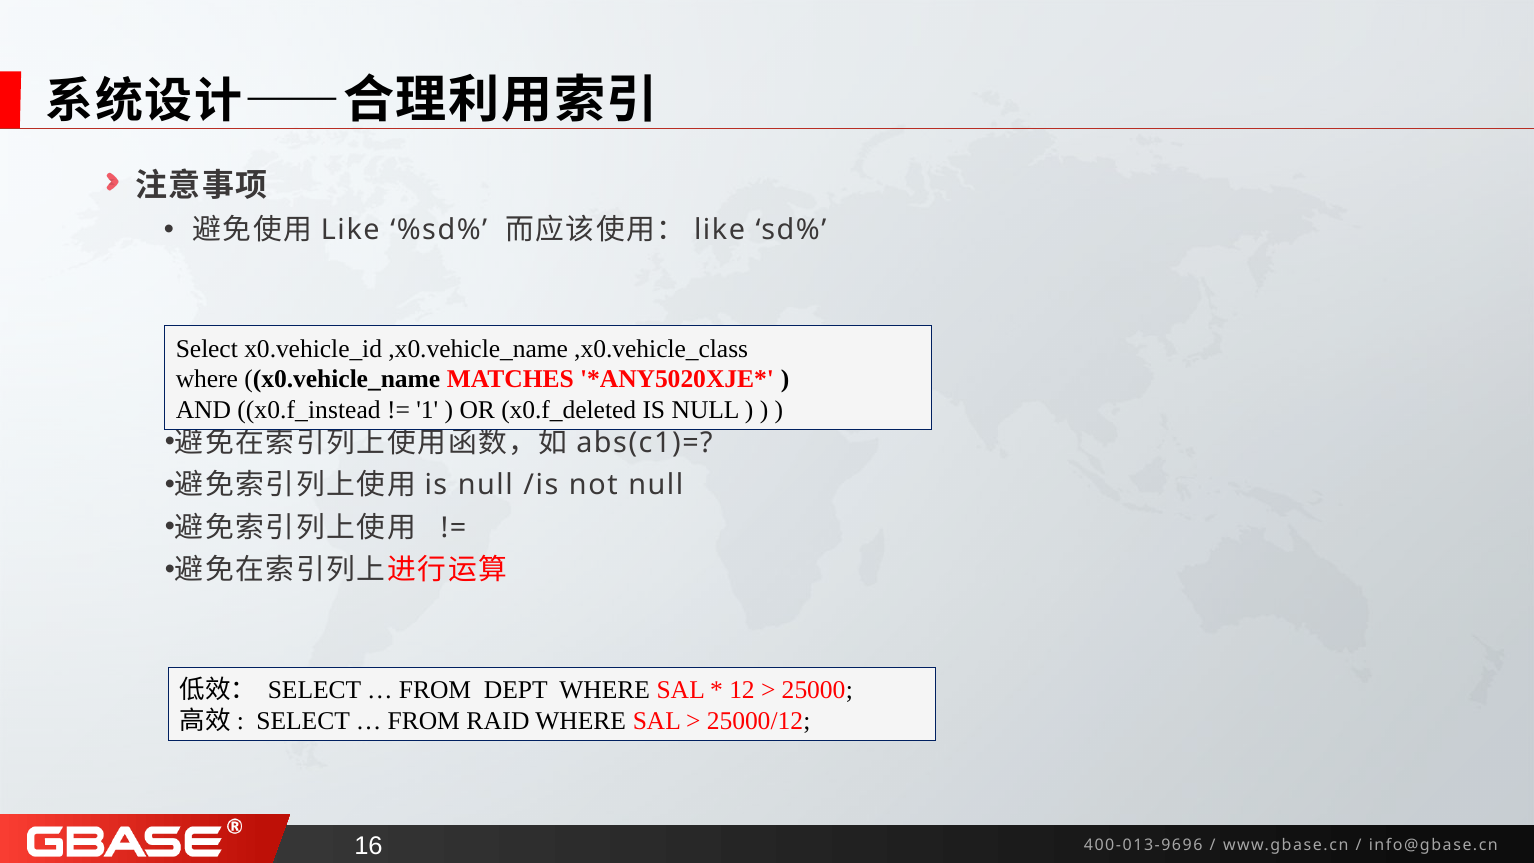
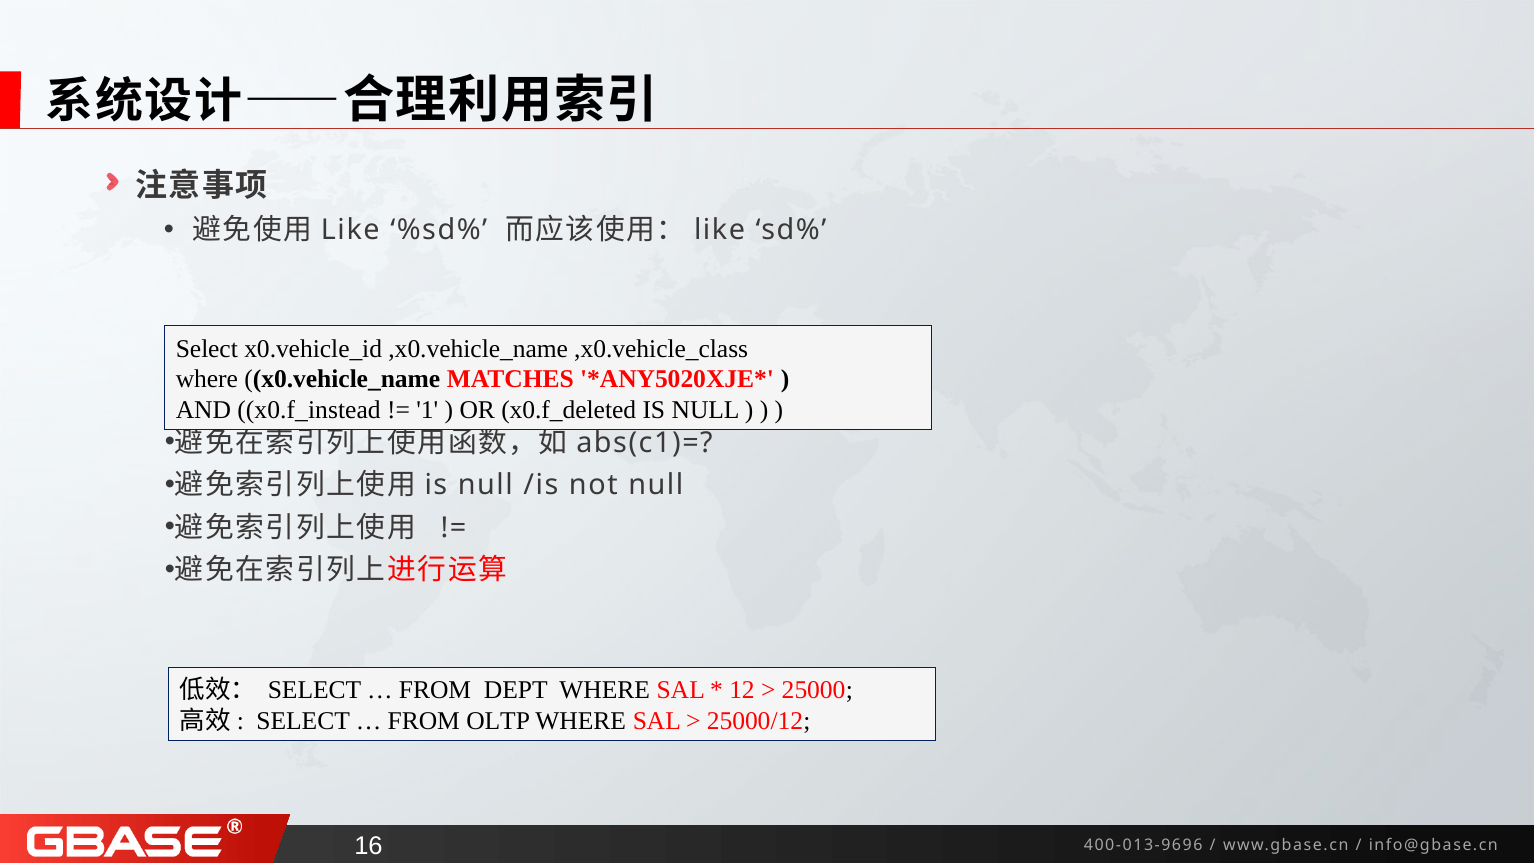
RAID: RAID -> OLTP (498, 721)
